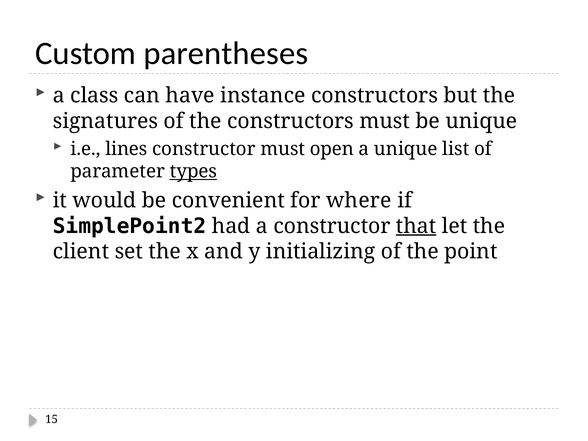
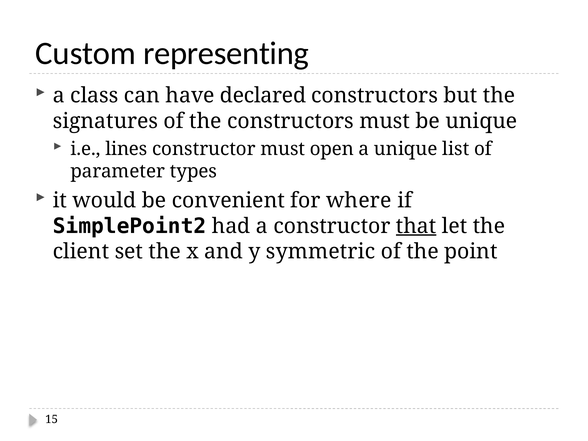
parentheses: parentheses -> representing (226, 53)
instance: instance -> declared (263, 96)
types underline: present -> none (193, 171)
initializing: initializing -> symmetric (321, 251)
